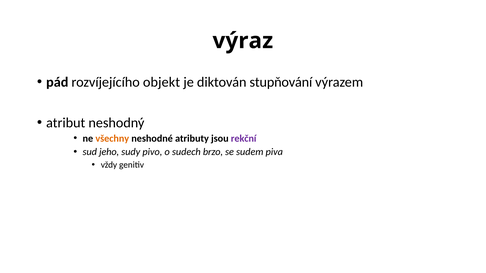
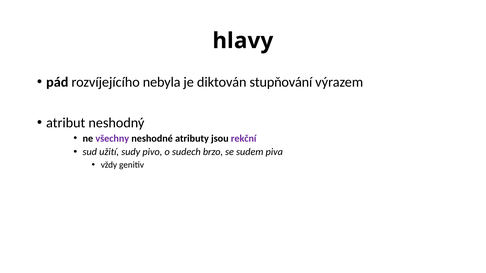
výraz: výraz -> hlavy (243, 41)
objekt: objekt -> nebyla (162, 82)
všechny colour: orange -> purple (112, 139)
jeho: jeho -> užití (109, 152)
